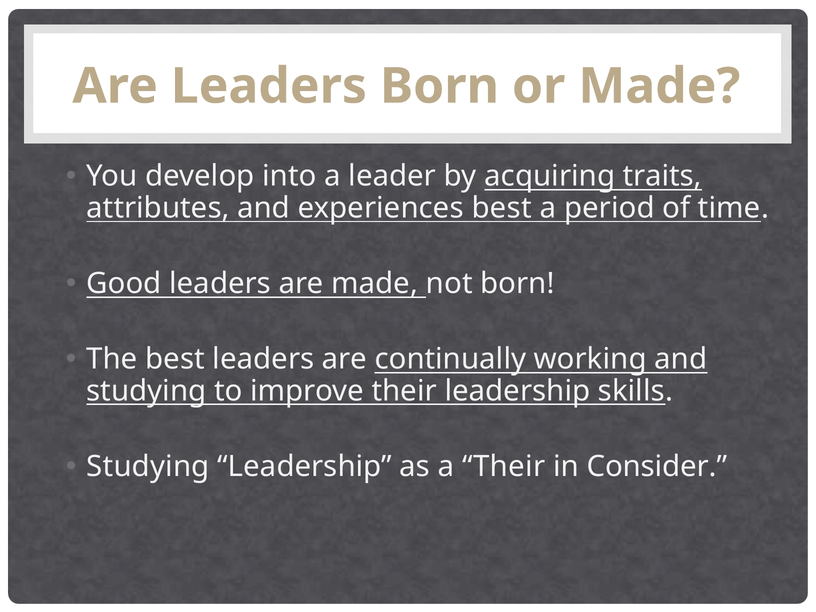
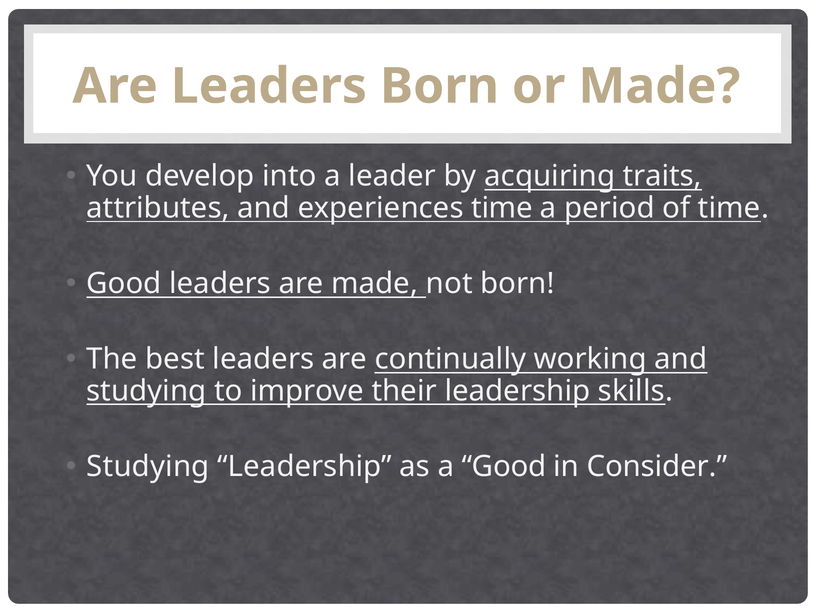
experiences best: best -> time (502, 208)
a Their: Their -> Good (504, 467)
